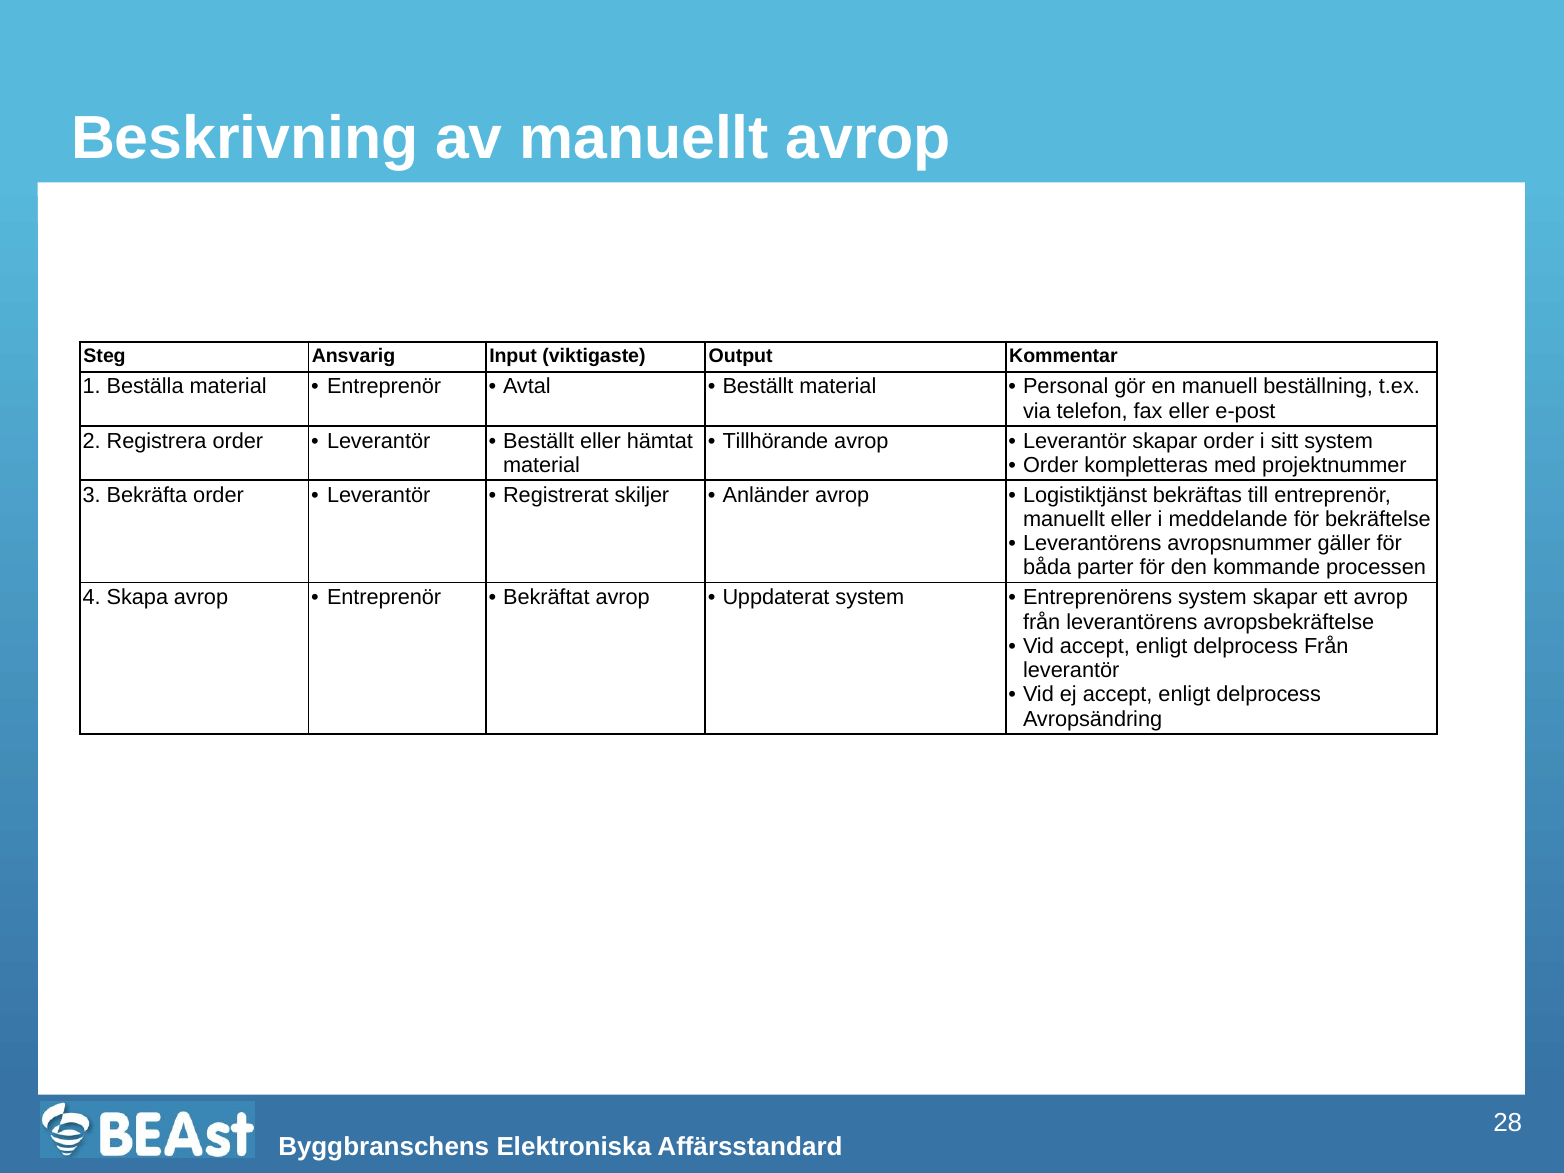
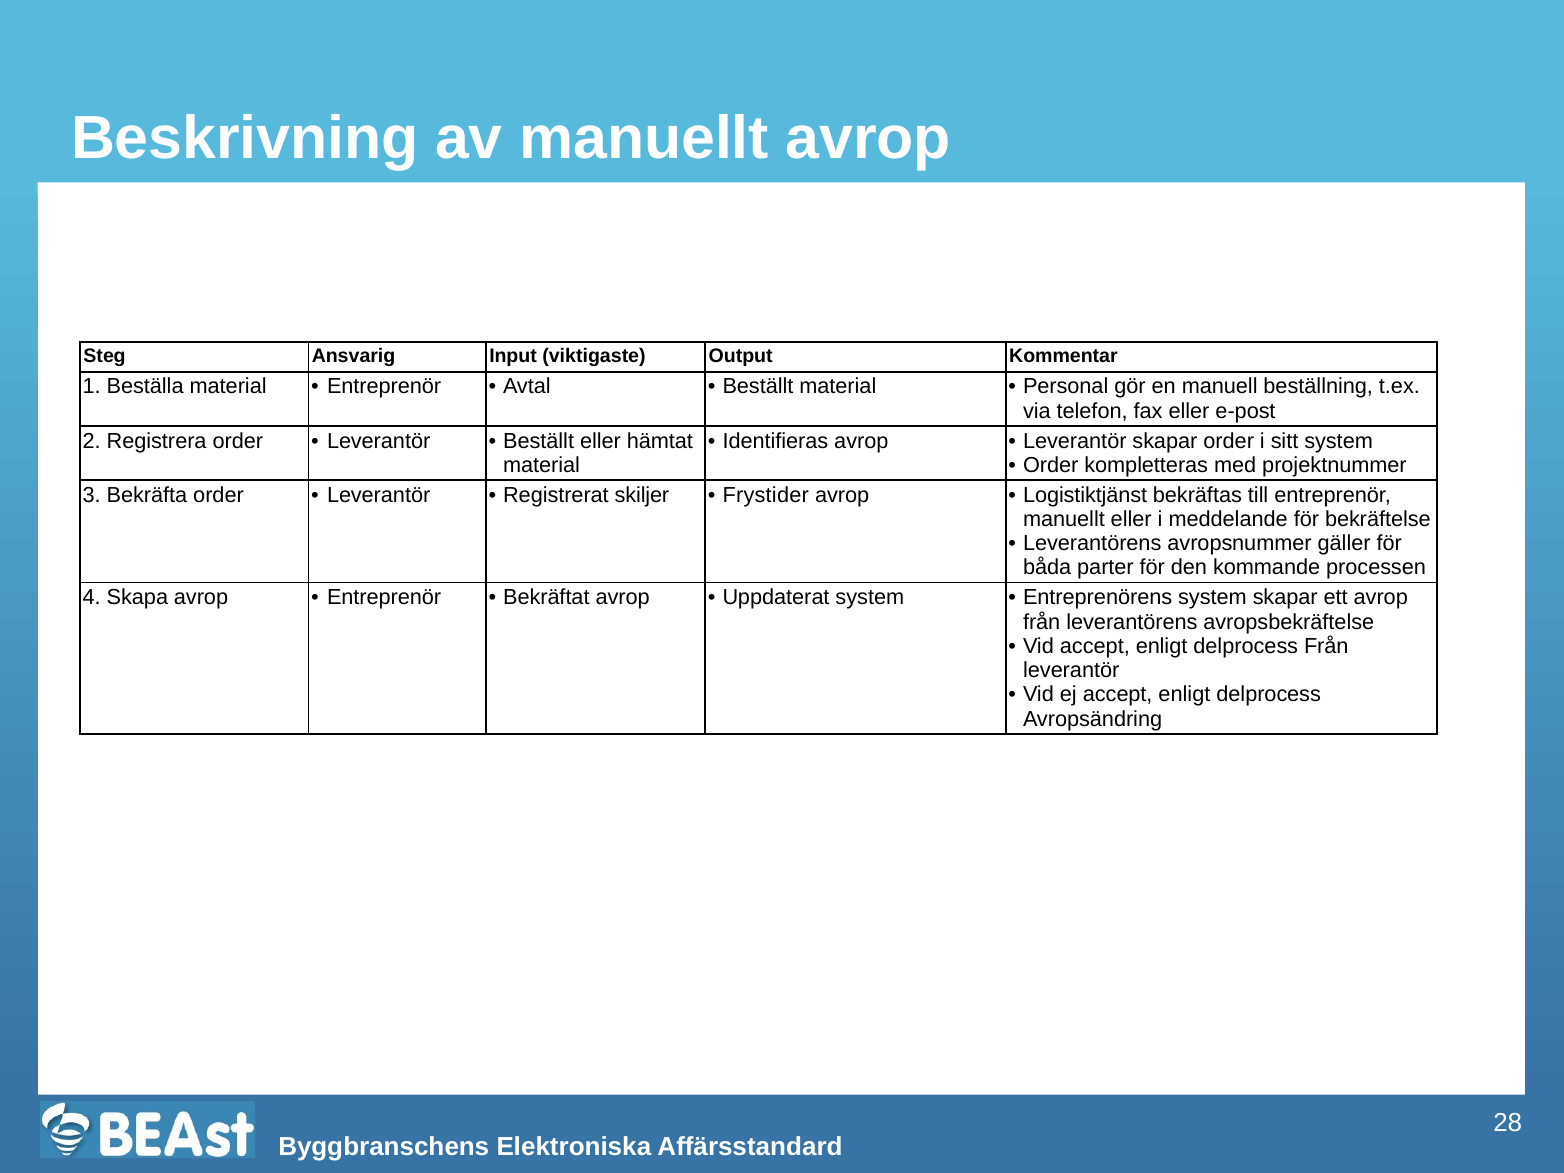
Tillhörande: Tillhörande -> Identifieras (775, 441)
Anländer: Anländer -> Frystider (766, 495)
